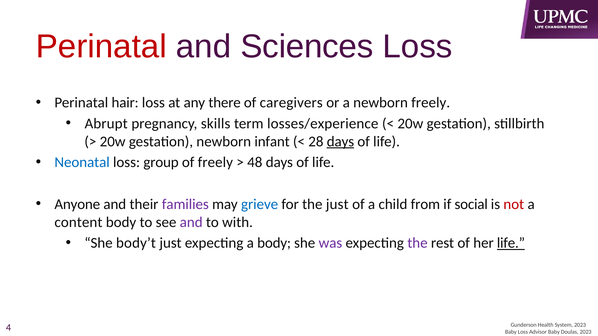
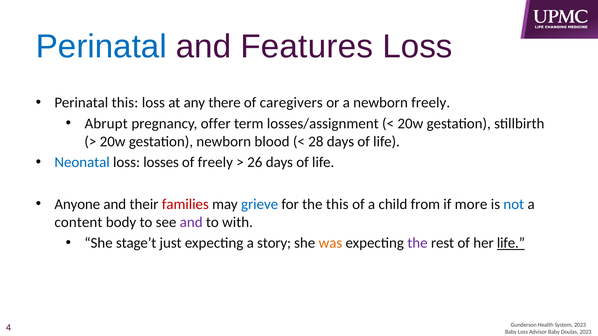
Perinatal colour: red -> blue (101, 47)
Sciences: Sciences -> Features (307, 47)
Perinatal hair: hair -> this (125, 103)
skills: skills -> offer (216, 124)
losses/experience: losses/experience -> losses/assignment (323, 124)
infant: infant -> blood (272, 142)
days underline: present -> none (340, 142)
group: group -> losses (161, 163)
48: 48 -> 26 (255, 163)
families colour: purple -> red (185, 204)
the just: just -> this (337, 204)
social: social -> more (471, 204)
not colour: red -> blue (514, 204)
body’t: body’t -> stage’t (136, 243)
a body: body -> story (274, 243)
was colour: purple -> orange (330, 243)
